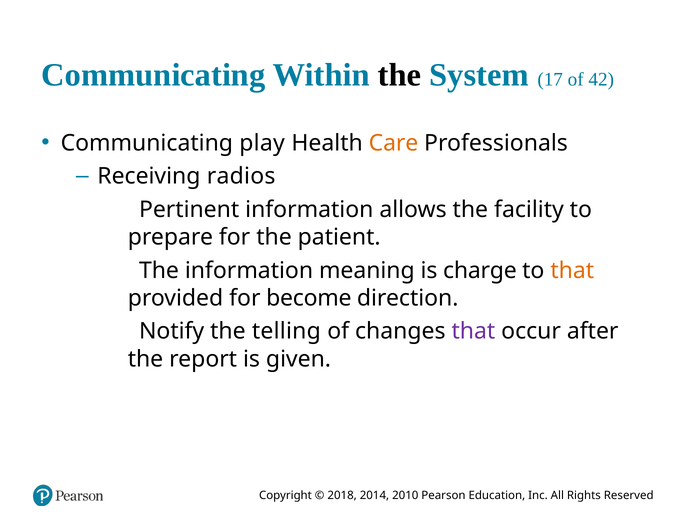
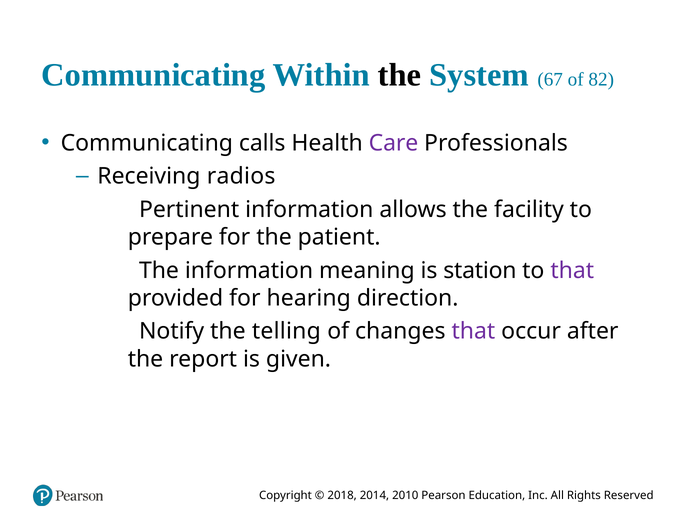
17: 17 -> 67 (550, 79)
42: 42 -> 82 (601, 79)
play: play -> calls (262, 143)
Care colour: orange -> purple (394, 143)
charge: charge -> station (480, 271)
that colour: orange -> purple (572, 271)
become: become -> hearing (309, 298)
